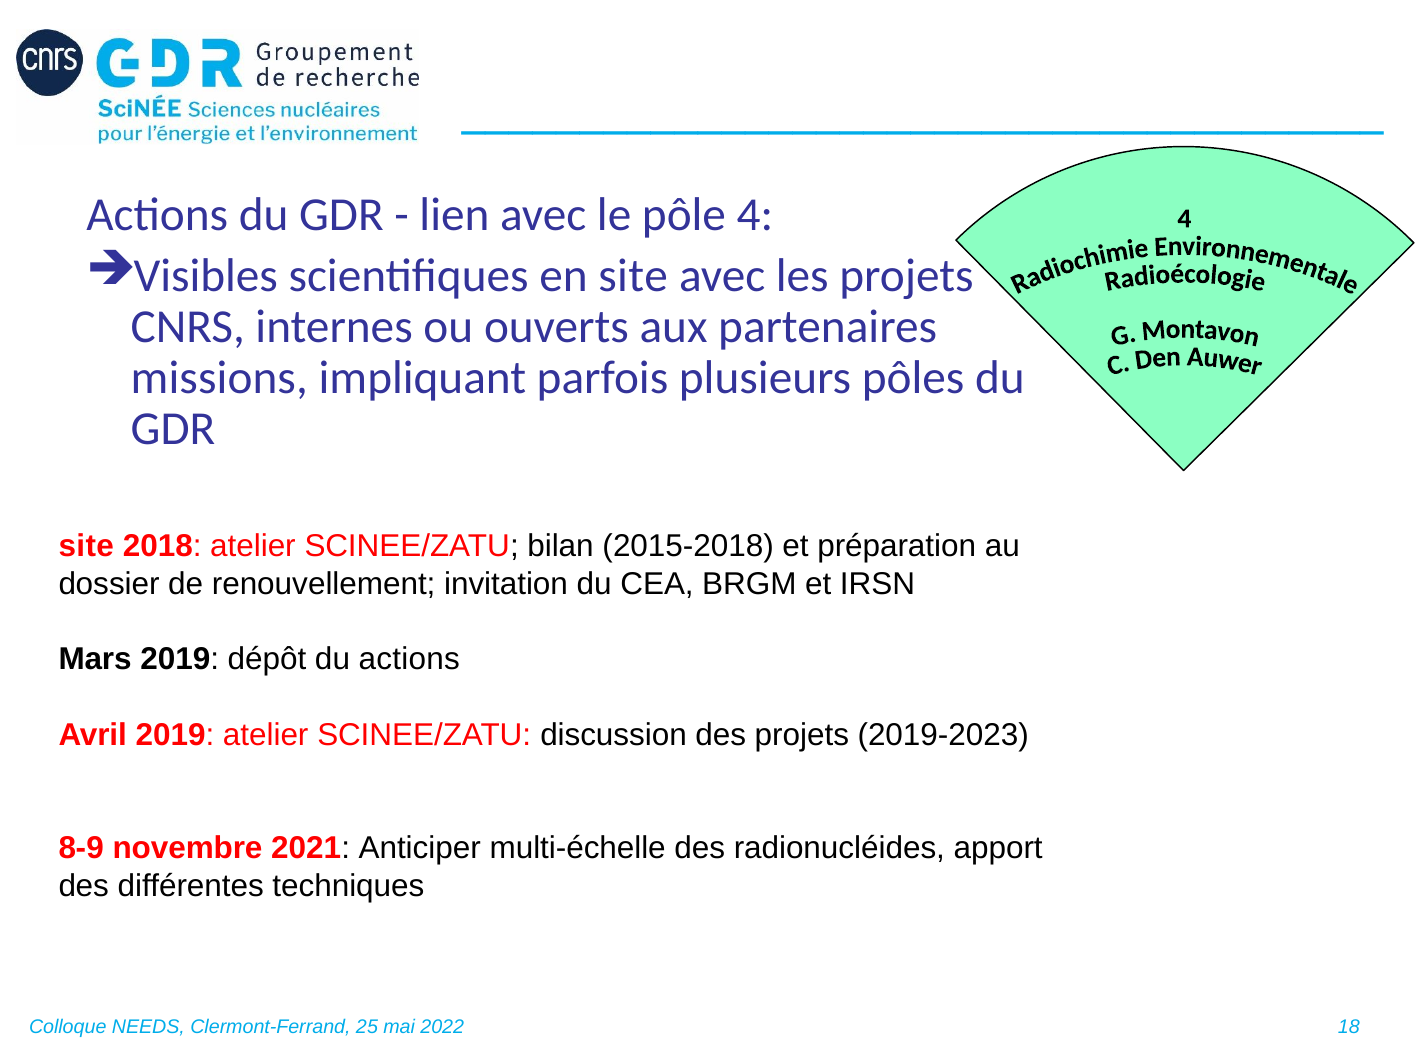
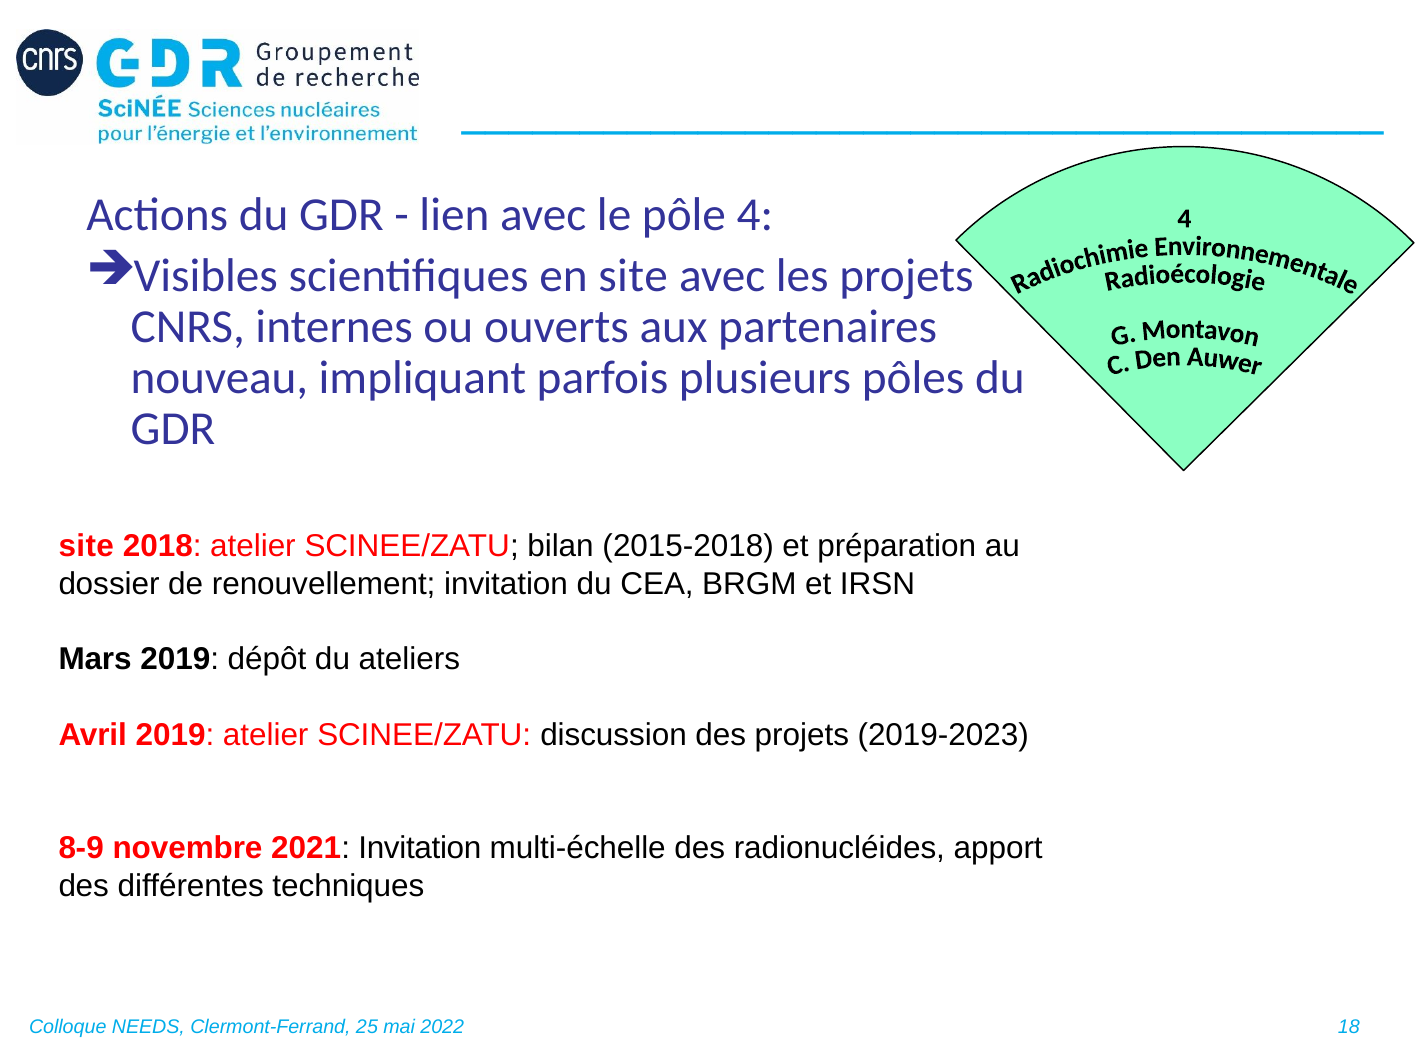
missions: missions -> nouveau (219, 377)
du actions: actions -> ateliers (409, 659)
2021 Anticiper: Anticiper -> Invitation (420, 848)
